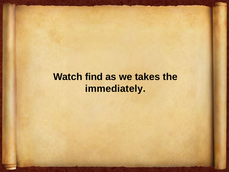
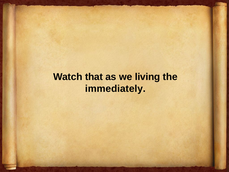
find: find -> that (94, 77)
takes: takes -> living (148, 77)
